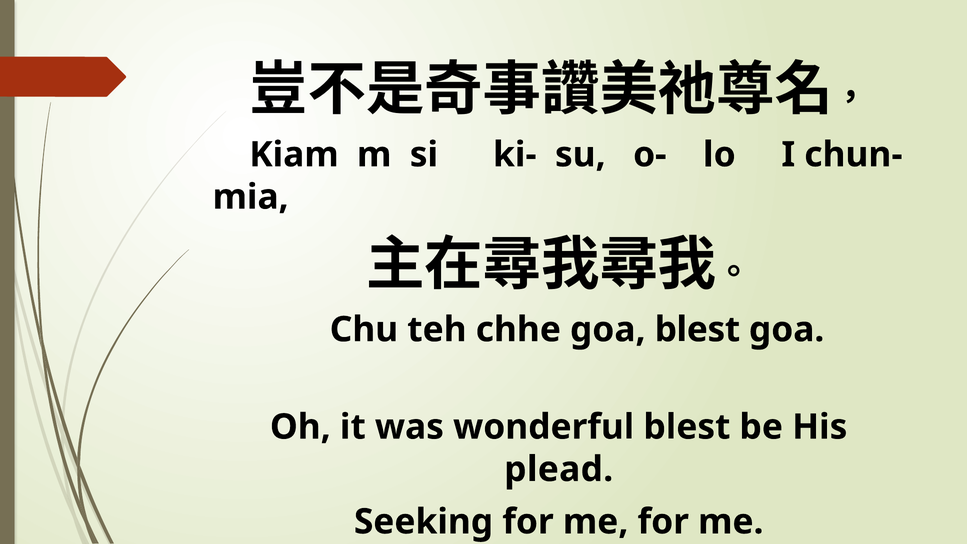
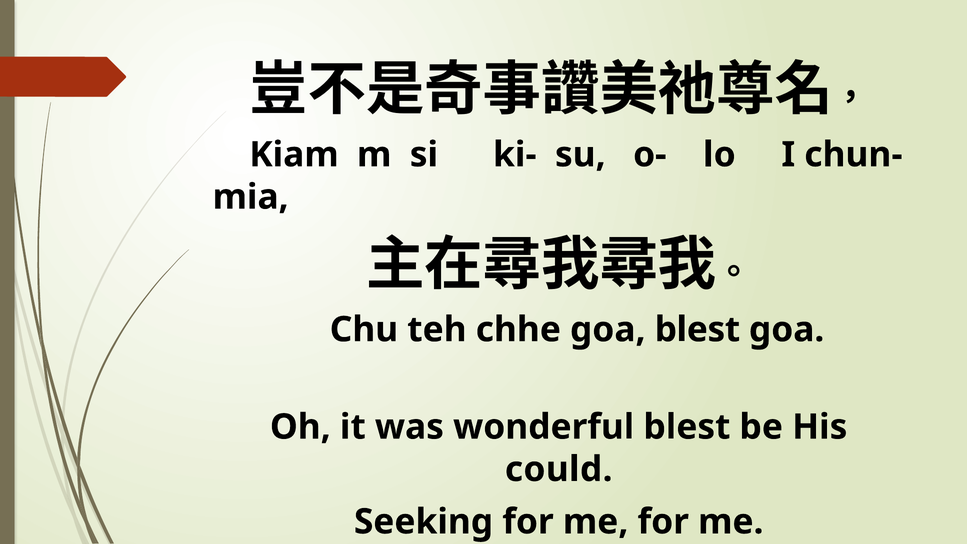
plead: plead -> could (559, 469)
